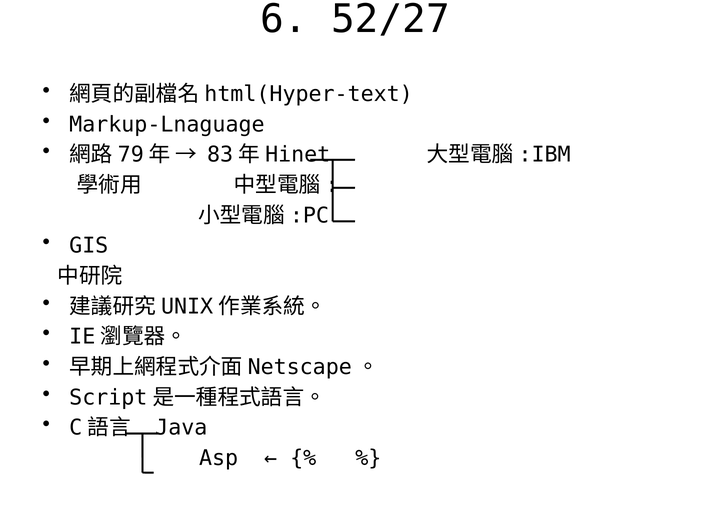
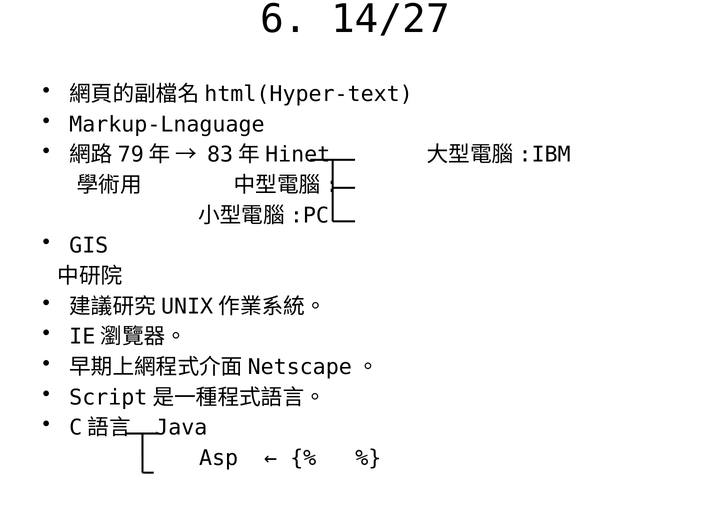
52/27: 52/27 -> 14/27 (390, 19)
